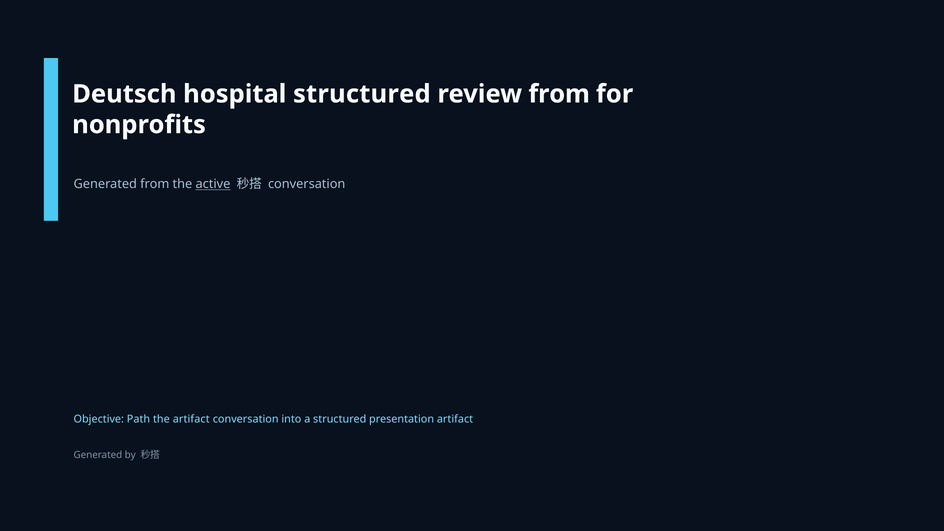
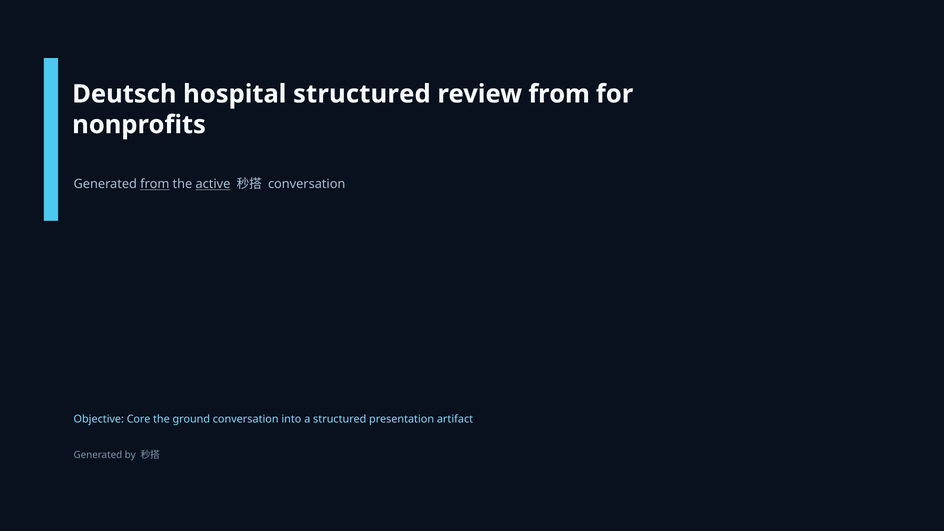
from underline: none -> present (155, 184)
Path: Path -> Core (139, 419)
the artifact: artifact -> ground (191, 419)
